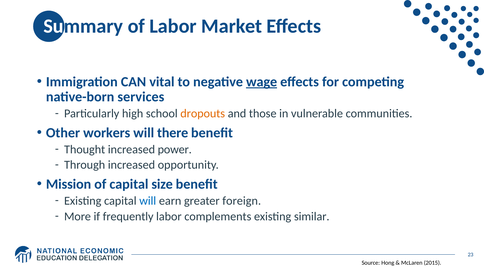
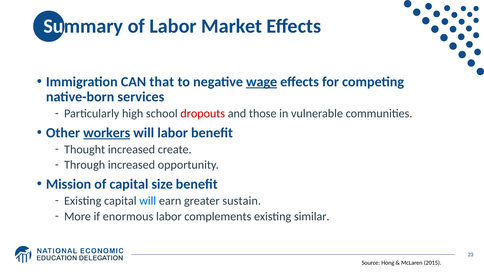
vital: vital -> that (162, 82)
dropouts colour: orange -> red (203, 114)
workers underline: none -> present (107, 133)
will there: there -> labor (173, 133)
power: power -> create (175, 150)
foreign: foreign -> sustain (242, 201)
frequently: frequently -> enormous (128, 217)
